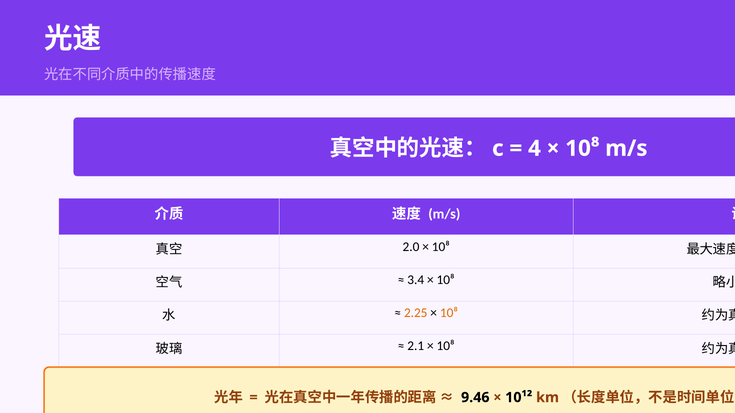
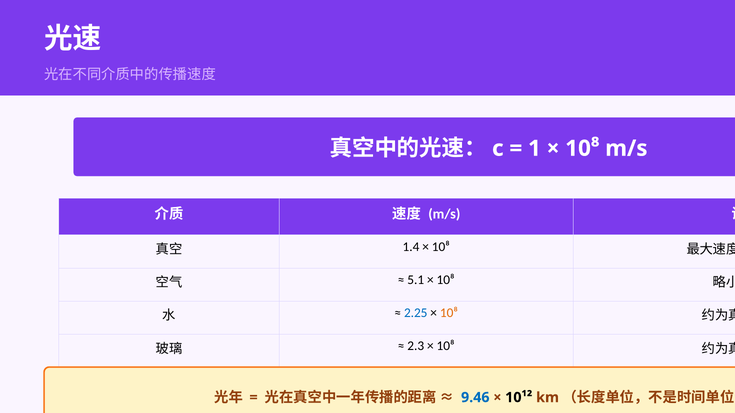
4: 4 -> 1 (534, 149)
2.0: 2.0 -> 1.4 (411, 247)
3.4: 3.4 -> 5.1 (416, 280)
2.25 colour: orange -> blue (416, 313)
2.1: 2.1 -> 2.3 (416, 346)
9.46 colour: black -> blue (475, 398)
